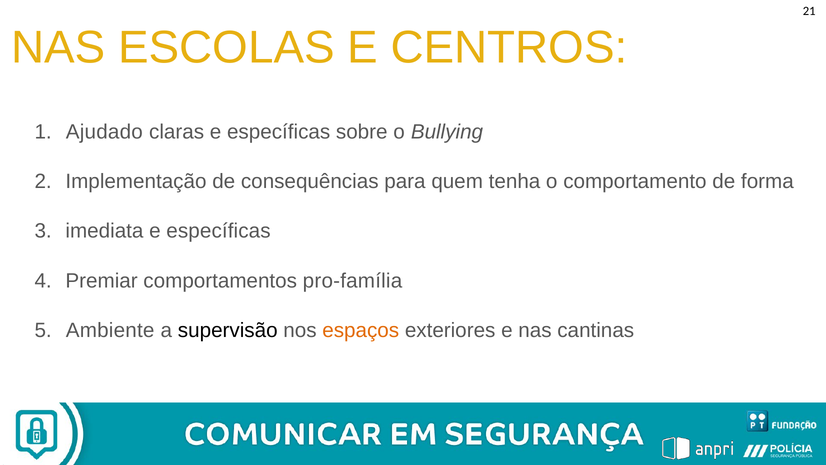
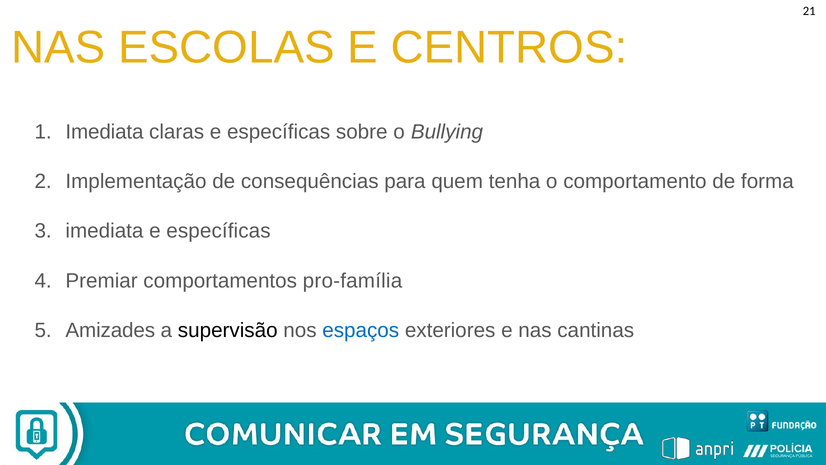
Ajudado: Ajudado -> Imediata (105, 132)
Ambiente: Ambiente -> Amizades (110, 330)
espaços colour: orange -> blue (361, 330)
